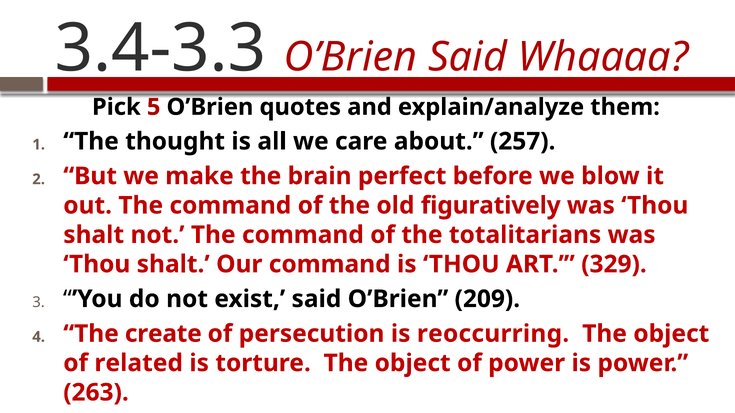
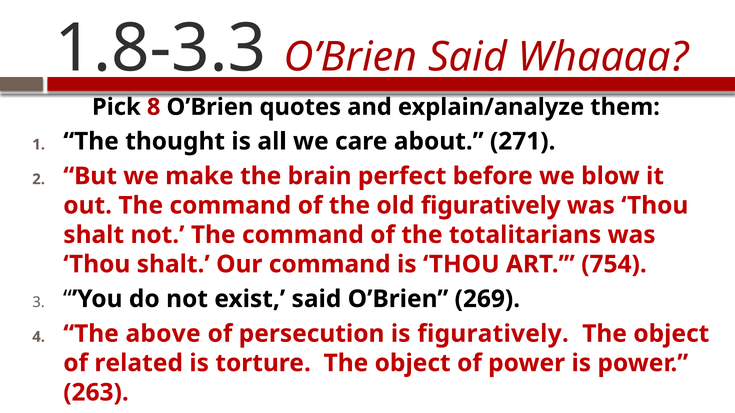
3.4-3.3: 3.4-3.3 -> 1.8-3.3 (160, 48)
5: 5 -> 8 (154, 107)
257: 257 -> 271 (523, 142)
329: 329 -> 754 (614, 264)
209: 209 -> 269 (487, 299)
create: create -> above (163, 334)
is reoccurring: reoccurring -> figuratively (493, 334)
